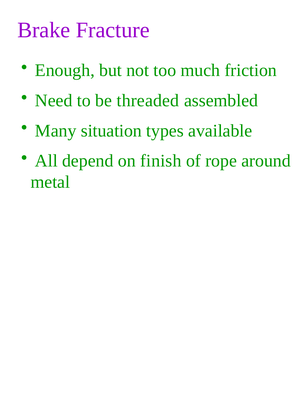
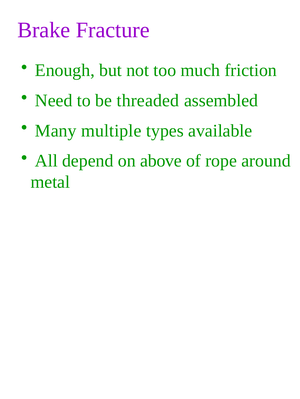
situation: situation -> multiple (111, 131)
finish: finish -> above (161, 161)
